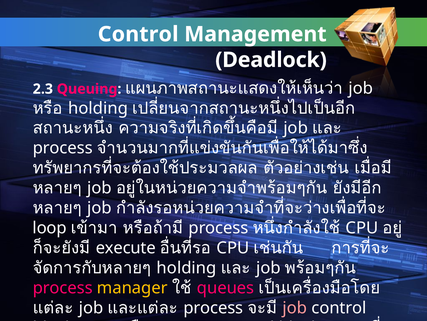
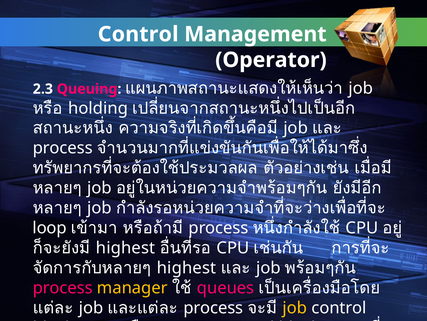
Deadlock: Deadlock -> Operator (271, 60)
execute: execute -> highest (126, 247)
holding: holding -> highest (186, 267)
job colour: pink -> yellow (295, 307)
